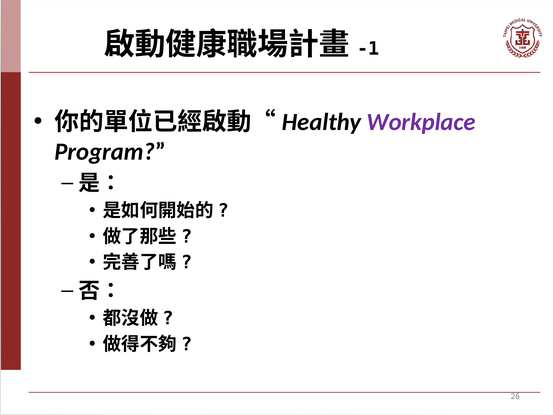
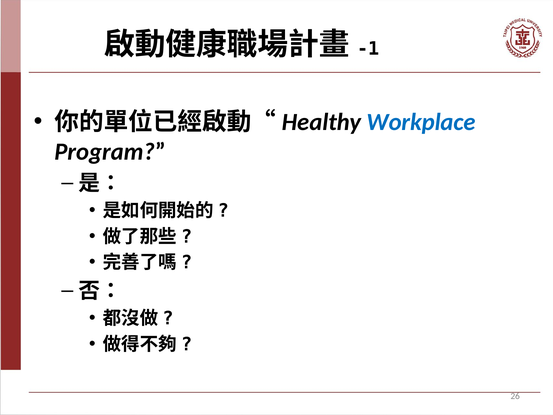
Workplace colour: purple -> blue (421, 122)
